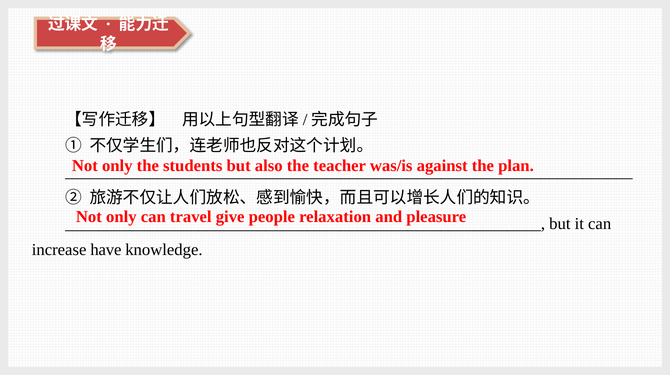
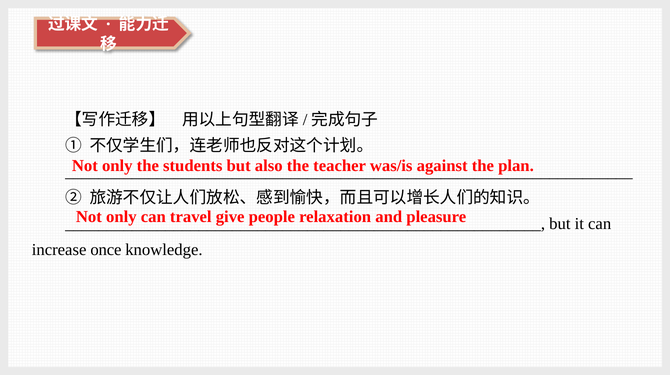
have: have -> once (106, 250)
